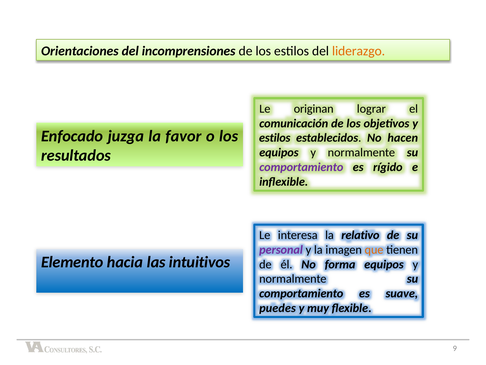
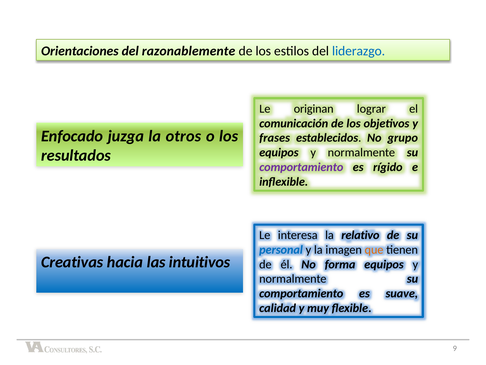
incomprensiones: incomprensiones -> razonablemente (189, 51)
liderazgo colour: orange -> blue (359, 51)
favor: favor -> otros (183, 136)
estilos: estilos -> frases (275, 138)
hacen: hacen -> grupo (403, 138)
personal colour: purple -> blue (281, 249)
Elemento: Elemento -> Creativas (72, 262)
puedes: puedes -> calidad (278, 308)
